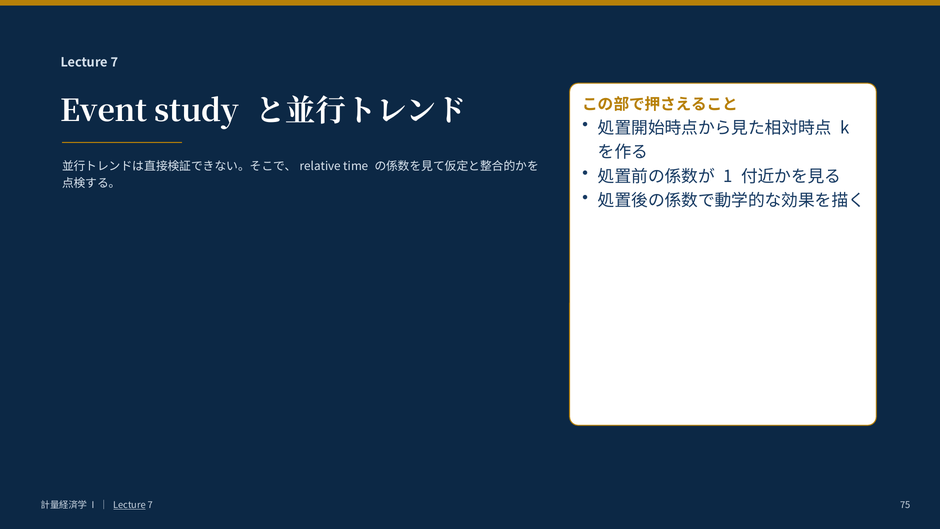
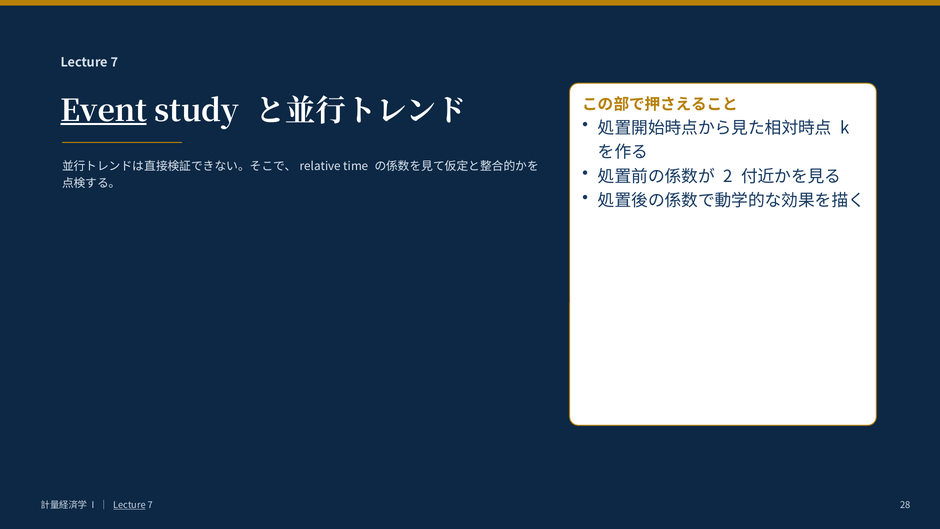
Event underline: none -> present (104, 111)
1: 1 -> 2 (728, 177)
75: 75 -> 28 (905, 505)
